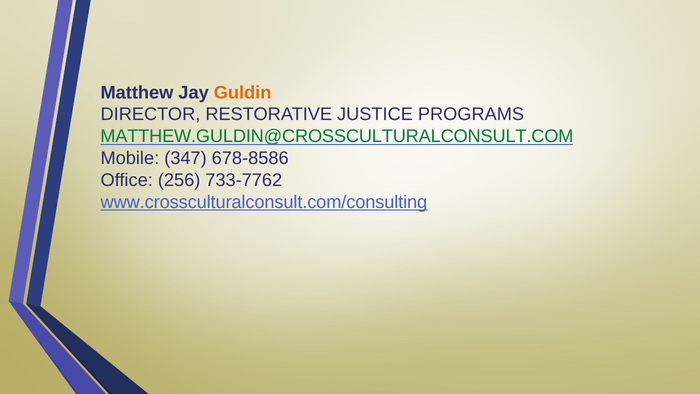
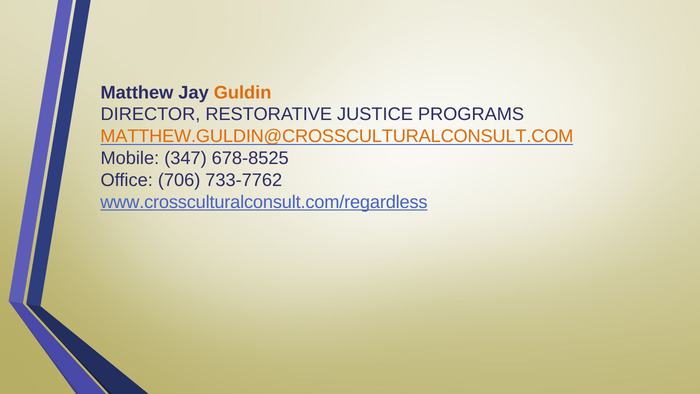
MATTHEW.GULDIN@CROSSCULTURALCONSULT.COM colour: green -> orange (337, 136)
678-8586: 678-8586 -> 678-8525 (250, 158)
256: 256 -> 706 (179, 180)
www.crossculturalconsult.com/consulting: www.crossculturalconsult.com/consulting -> www.crossculturalconsult.com/regardless (264, 202)
